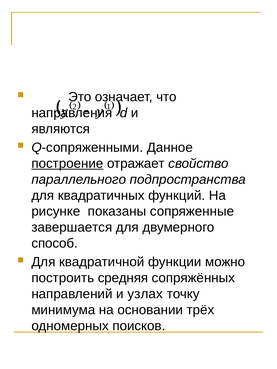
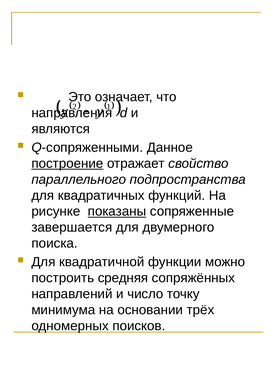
показаны underline: none -> present (117, 212)
способ: способ -> поиска (55, 244)
узлах: узлах -> число (145, 294)
